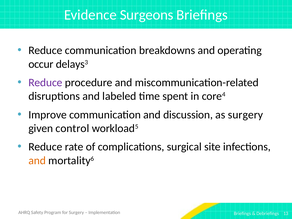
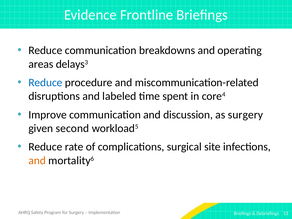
Surgeons: Surgeons -> Frontline (147, 15)
occur: occur -> areas (41, 64)
Reduce colour: purple -> blue (45, 83)
control: control -> second (72, 128)
